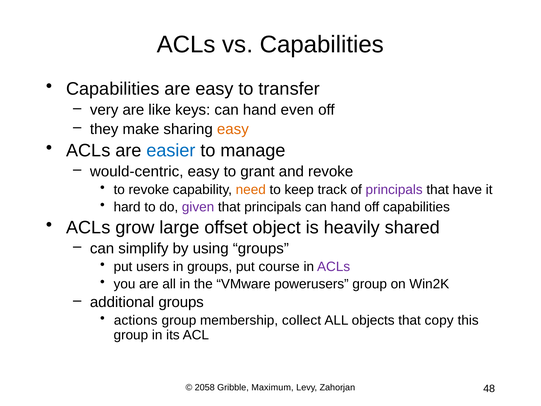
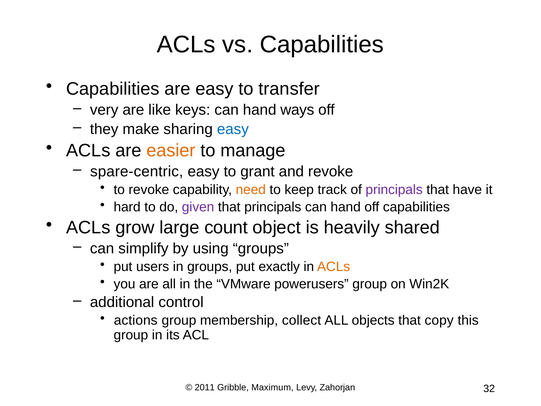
even: even -> ways (297, 110)
easy colour: orange -> blue (233, 129)
easier colour: blue -> orange (171, 151)
would-centric: would-centric -> spare-centric (137, 171)
offset: offset -> count (226, 227)
course: course -> exactly (279, 266)
ACLs colour: purple -> orange (334, 266)
additional groups: groups -> control (181, 302)
2058: 2058 -> 2011 (205, 387)
48: 48 -> 32 (489, 388)
